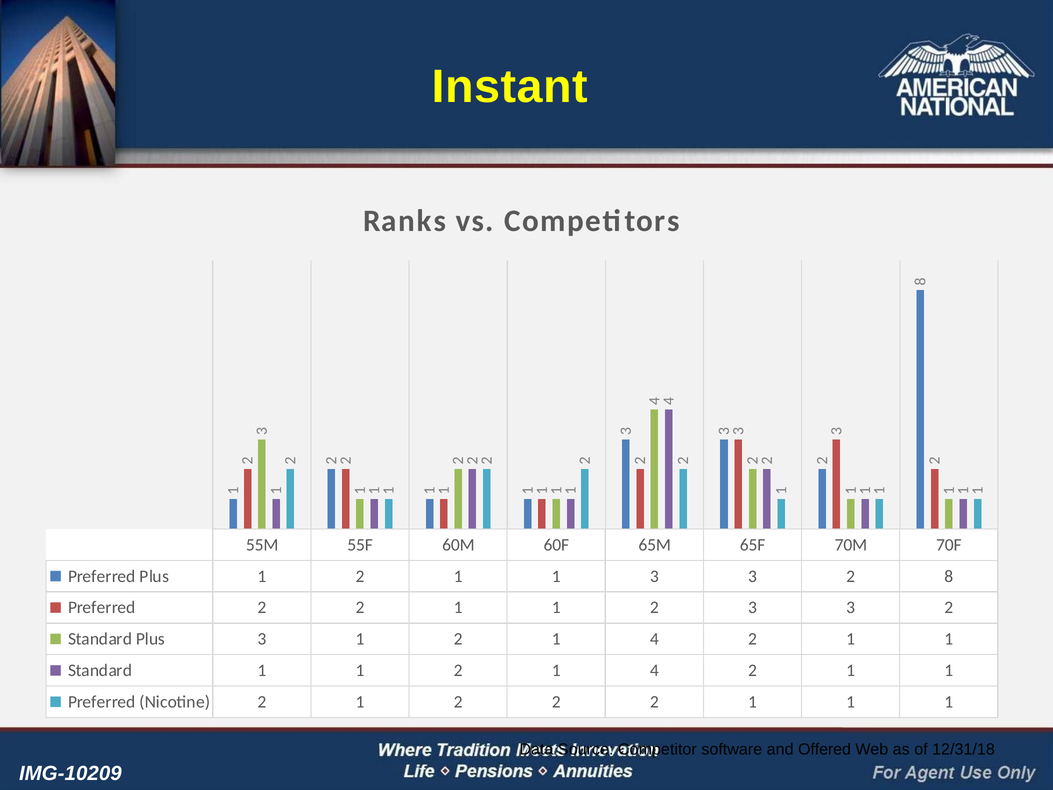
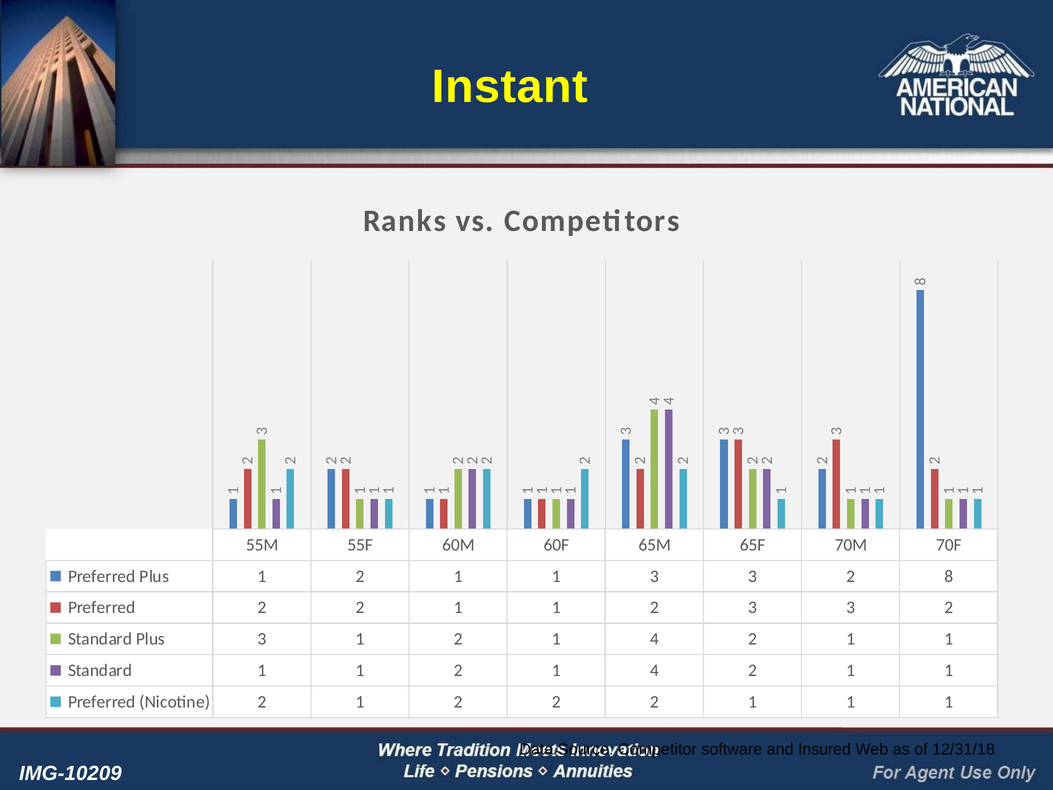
Offered: Offered -> Insured (825, 749)
